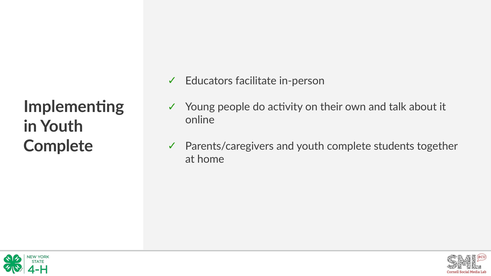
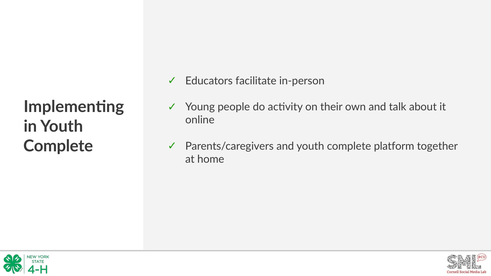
students: students -> platform (394, 146)
